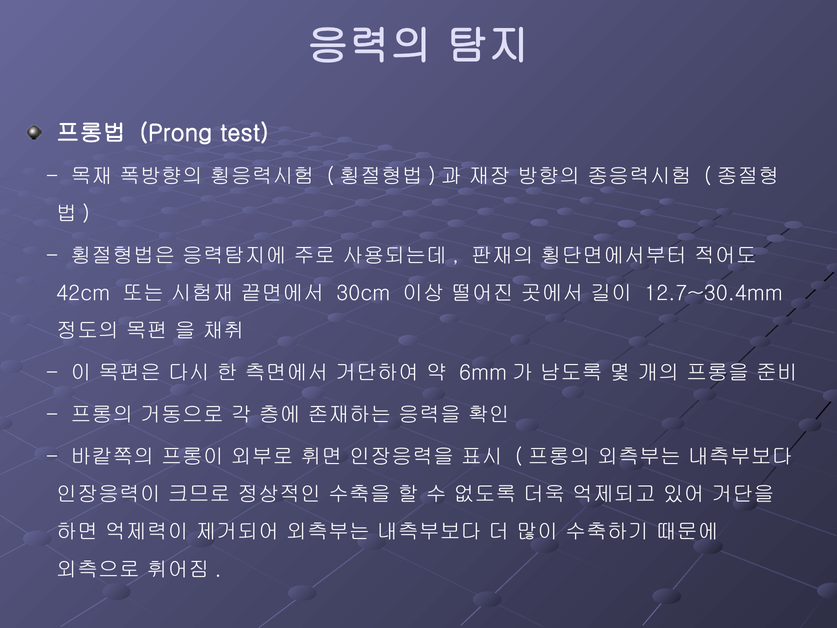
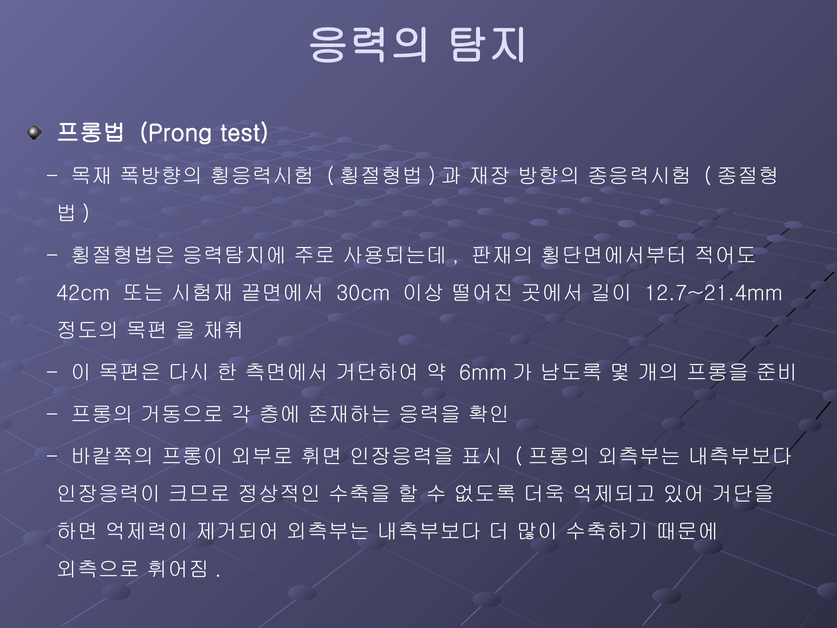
12.7~30.4mm: 12.7~30.4mm -> 12.7~21.4mm (714, 293)
